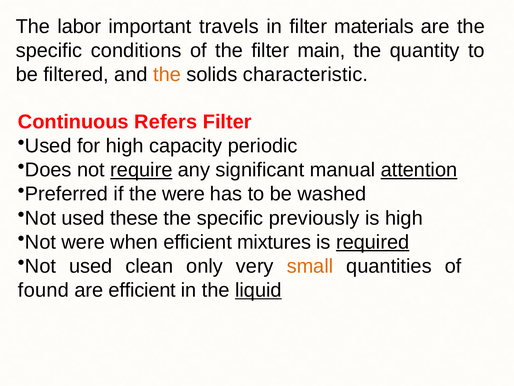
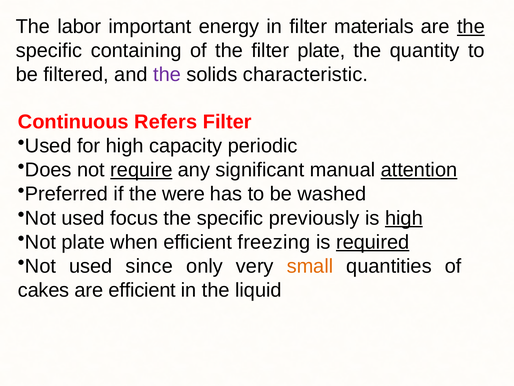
travels: travels -> energy (229, 27)
the underline: none -> present (471, 27)
conditions: conditions -> containing (136, 51)
filter main: main -> plate (321, 51)
the colour: orange -> purple (167, 75)
these: these -> focus (134, 218)
high underline: none -> present (404, 218)
Not were: were -> plate (83, 242)
mixtures: mixtures -> freezing (274, 242)
clean: clean -> since (149, 266)
found: found -> cakes (44, 290)
liquid underline: present -> none (258, 290)
